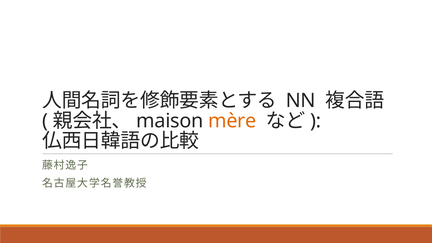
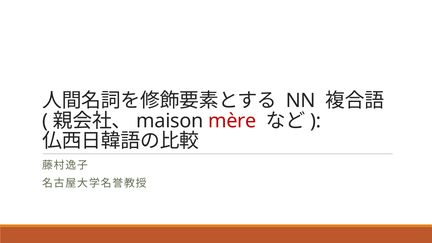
mère colour: orange -> red (232, 121)
